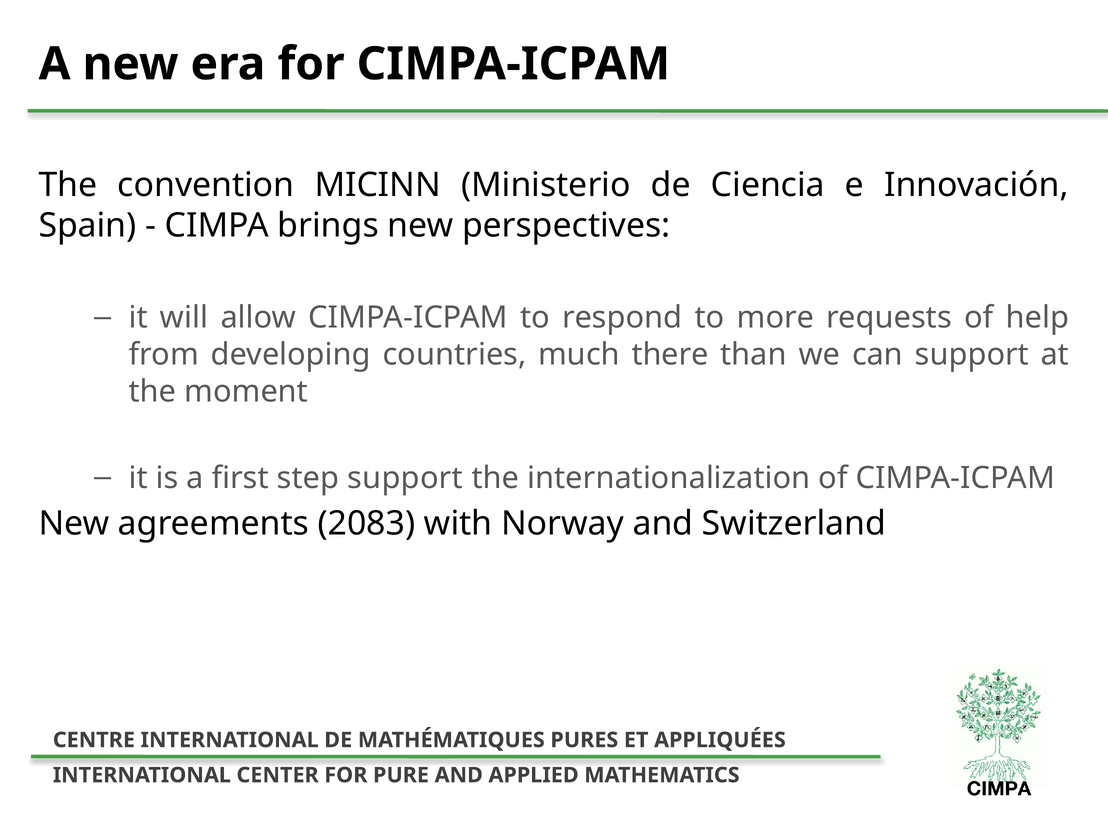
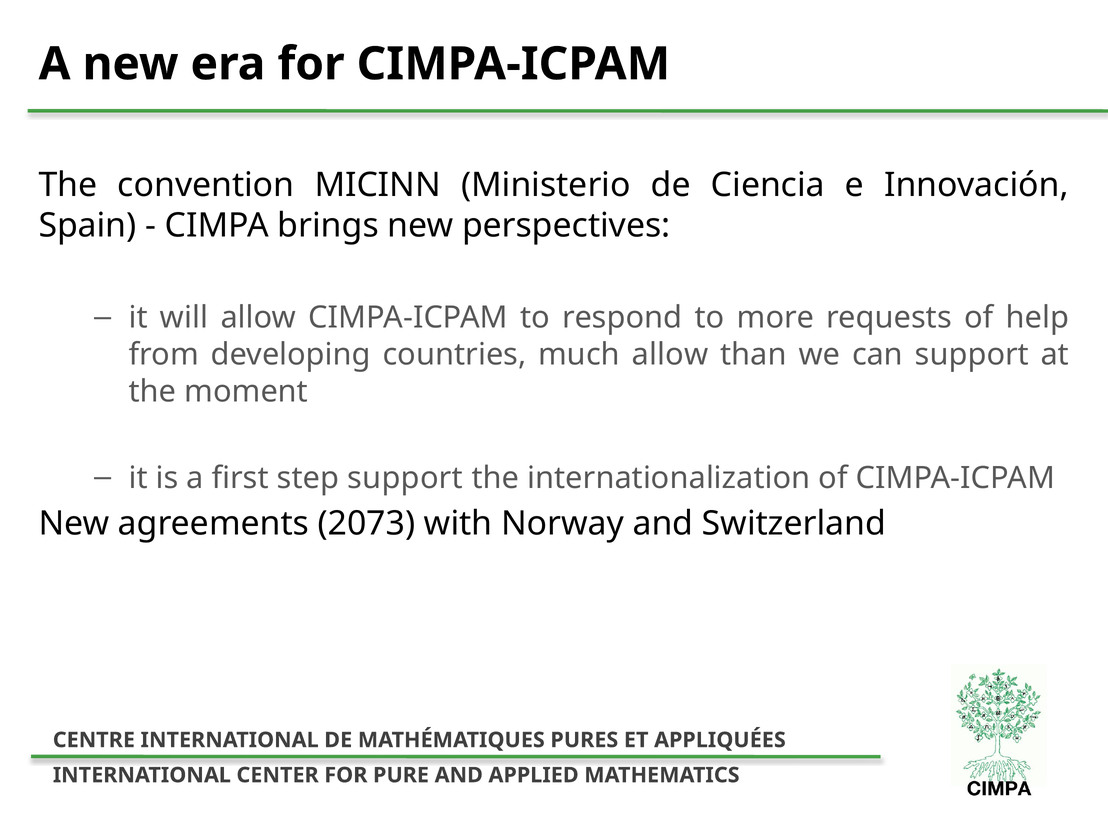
much there: there -> allow (670, 355)
2083: 2083 -> 2073 (366, 524)
